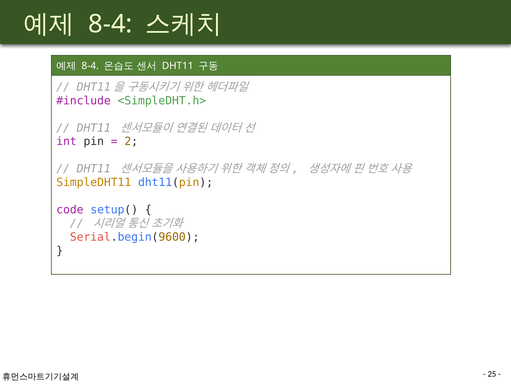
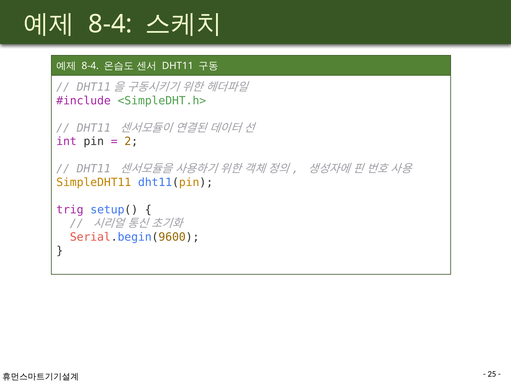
code: code -> trig (70, 209)
